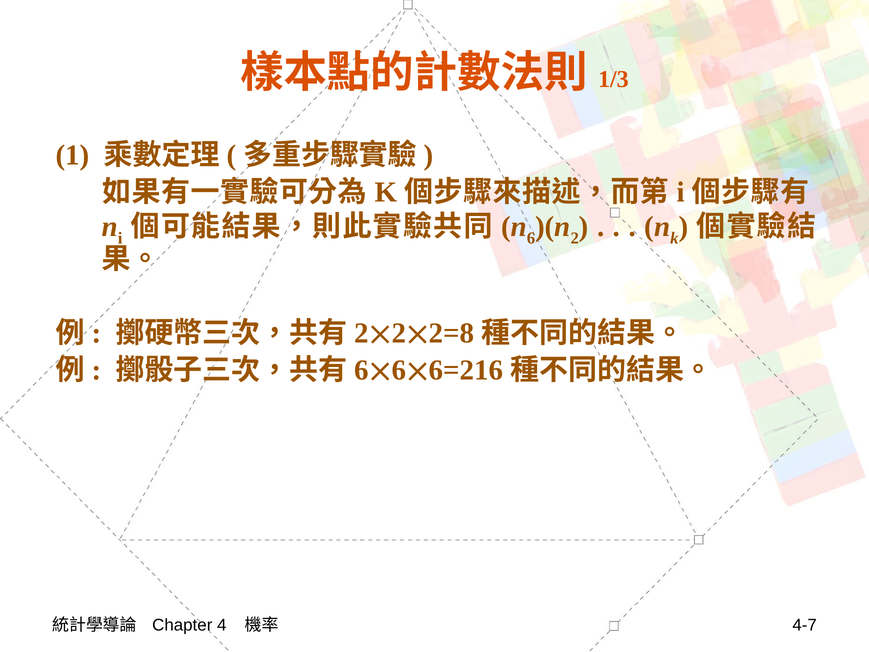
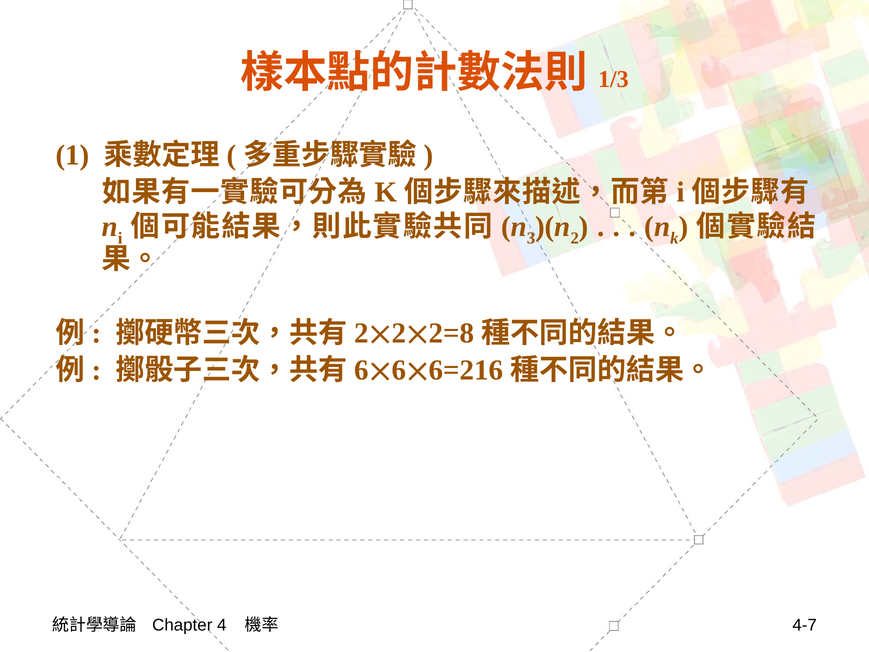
6: 6 -> 3 (531, 238)
